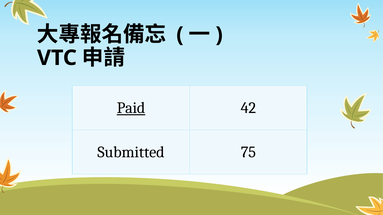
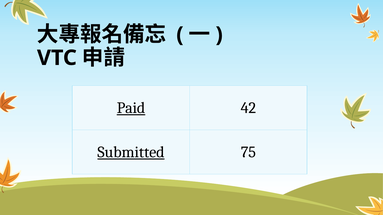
Submitted underline: none -> present (131, 152)
